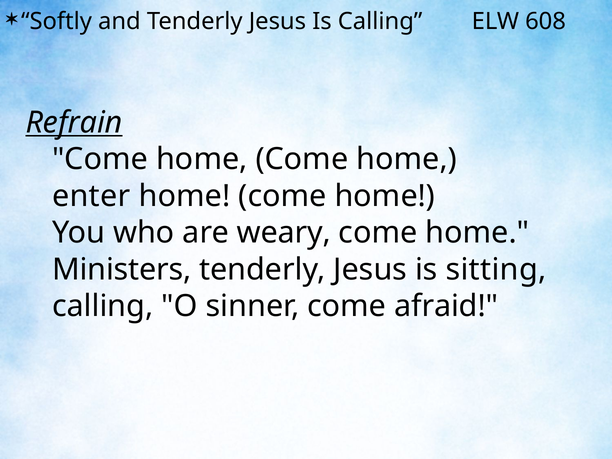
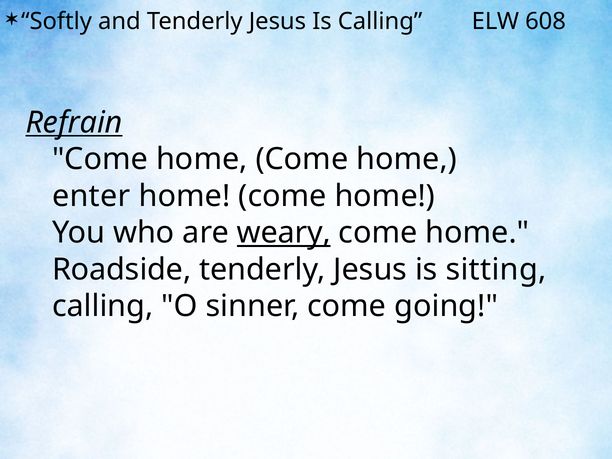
weary underline: none -> present (284, 233)
Ministers: Ministers -> Roadside (122, 269)
afraid: afraid -> going (446, 306)
